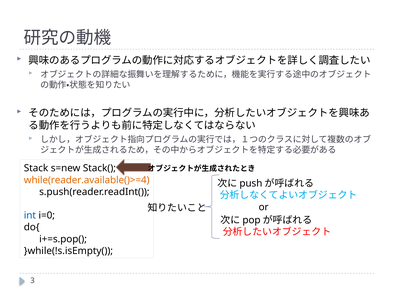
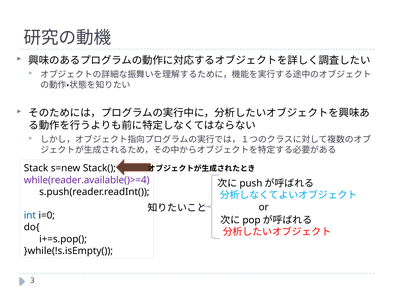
while(reader.available()>=4 colour: orange -> purple (87, 180)
